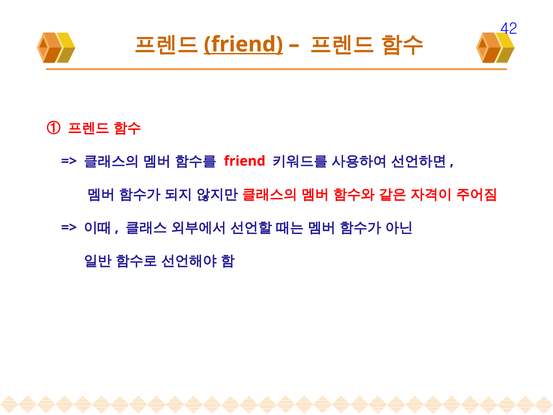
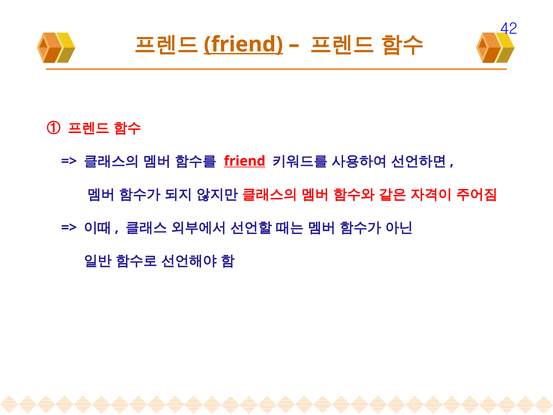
friend underline: none -> present (245, 161)
